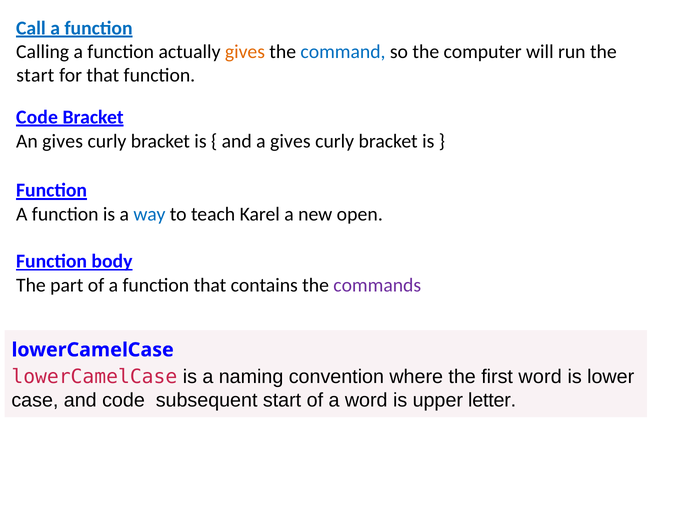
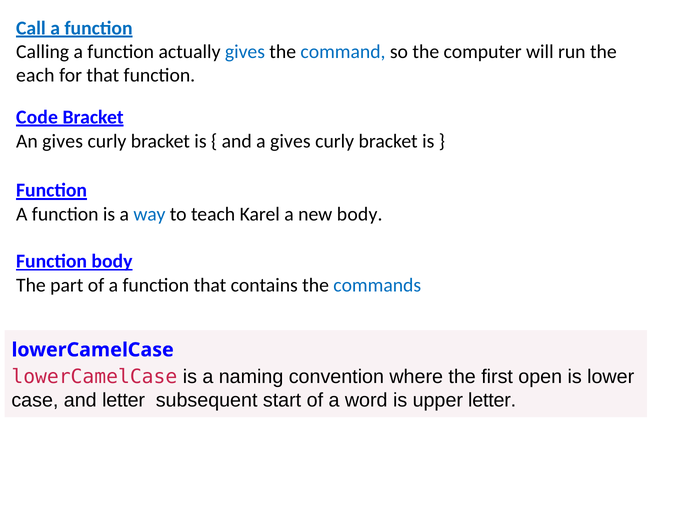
gives colour: orange -> blue (245, 52)
start: start -> each (35, 75)
new open: open -> body (360, 215)
commands colour: purple -> blue (377, 286)
first word: word -> open (540, 377)
and code: code -> letter (124, 400)
